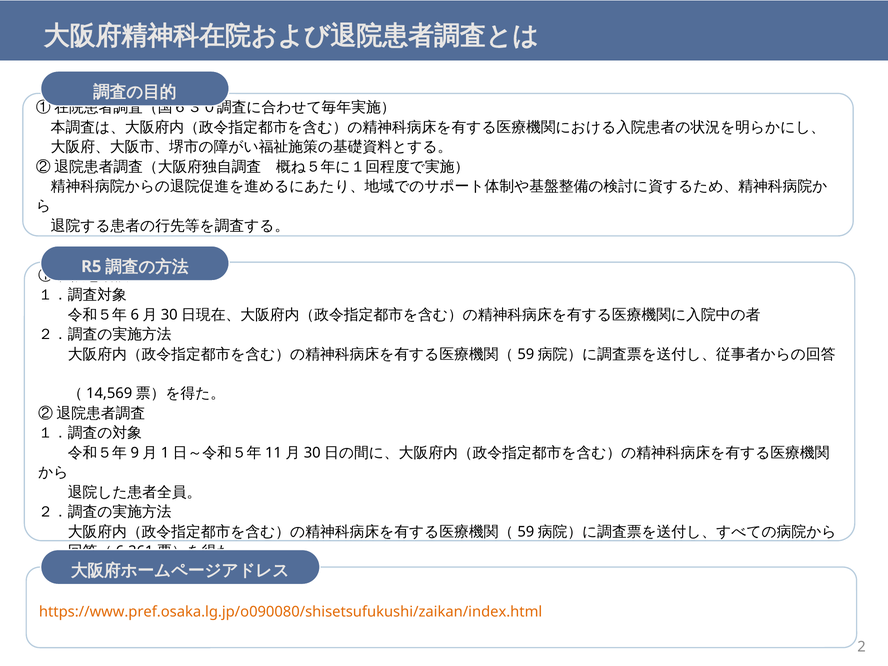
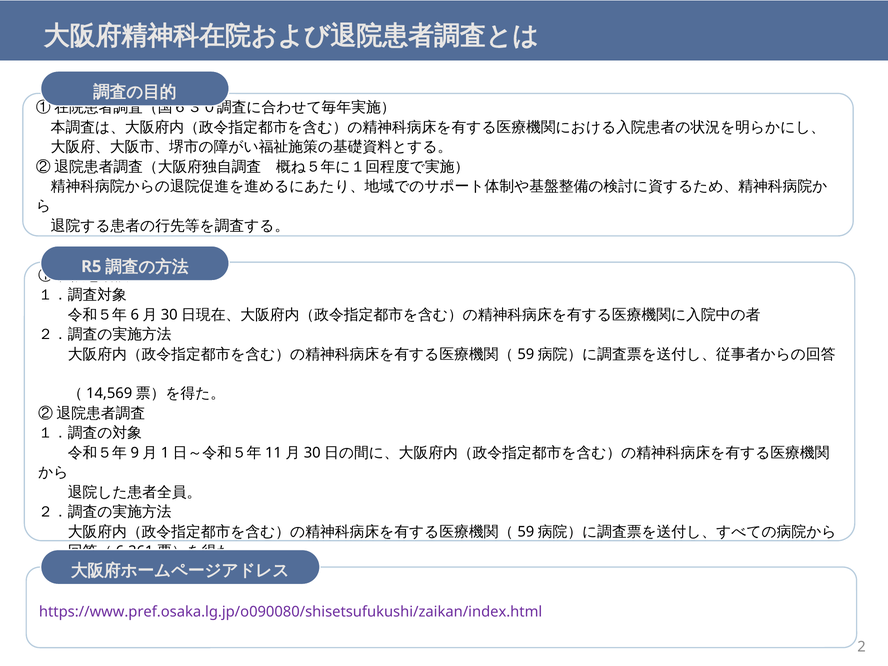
https://www.pref.osaka.lg.jp/o090080/shisetsufukushi/zaikan/index.html colour: orange -> purple (291, 612)
